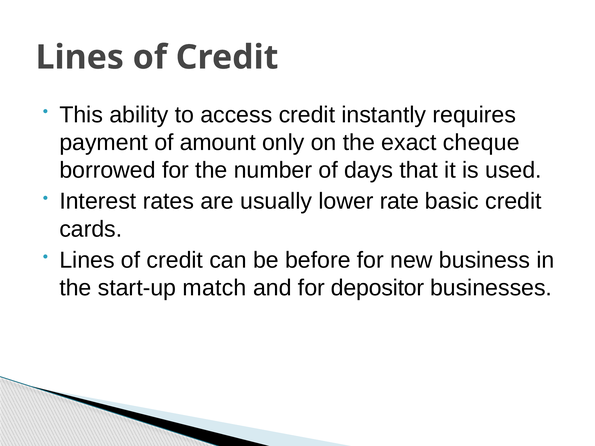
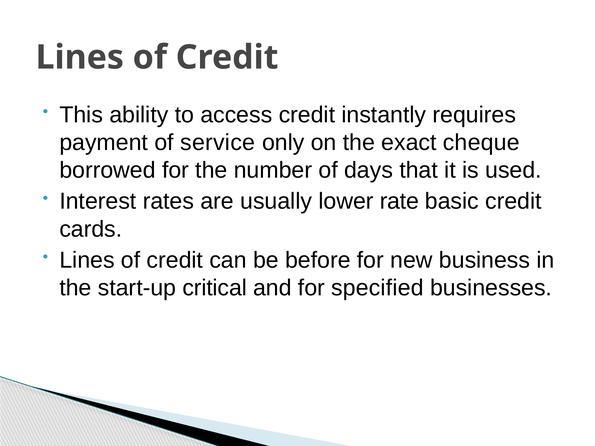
amount: amount -> service (218, 143)
match: match -> critical (215, 288)
depositor: depositor -> specified (377, 288)
